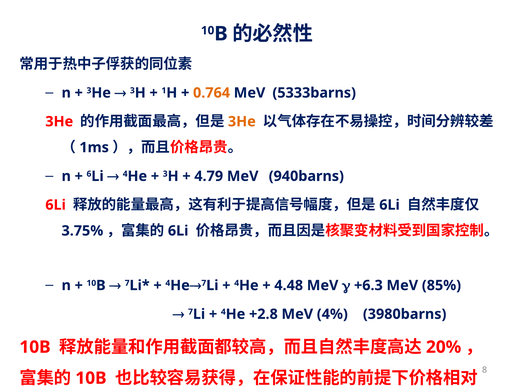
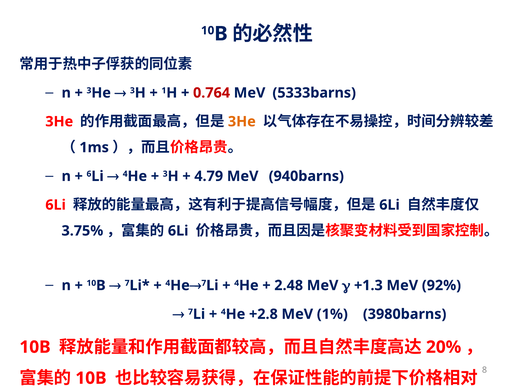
0.764 colour: orange -> red (212, 93)
4.48: 4.48 -> 2.48 (289, 286)
+6.3: +6.3 -> +1.3 (368, 286)
85%: 85% -> 92% (441, 286)
4%: 4% -> 1% (332, 315)
